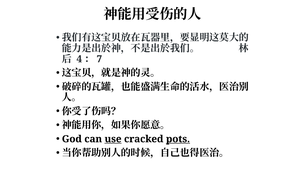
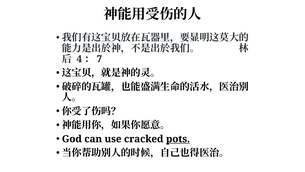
use underline: present -> none (113, 139)
